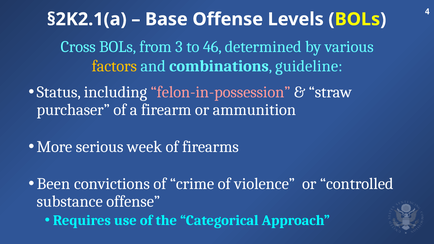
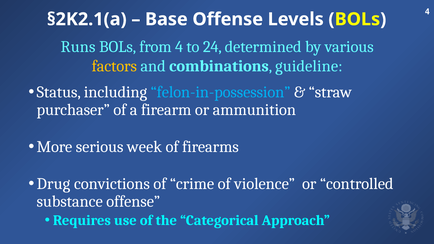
Cross: Cross -> Runs (78, 47)
from 3: 3 -> 4 (179, 47)
46: 46 -> 24 (212, 47)
felon-in-possession colour: pink -> light blue (221, 92)
Been: Been -> Drug (53, 184)
